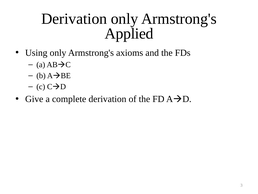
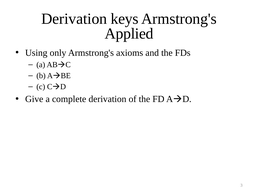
Derivation only: only -> keys (125, 19)
